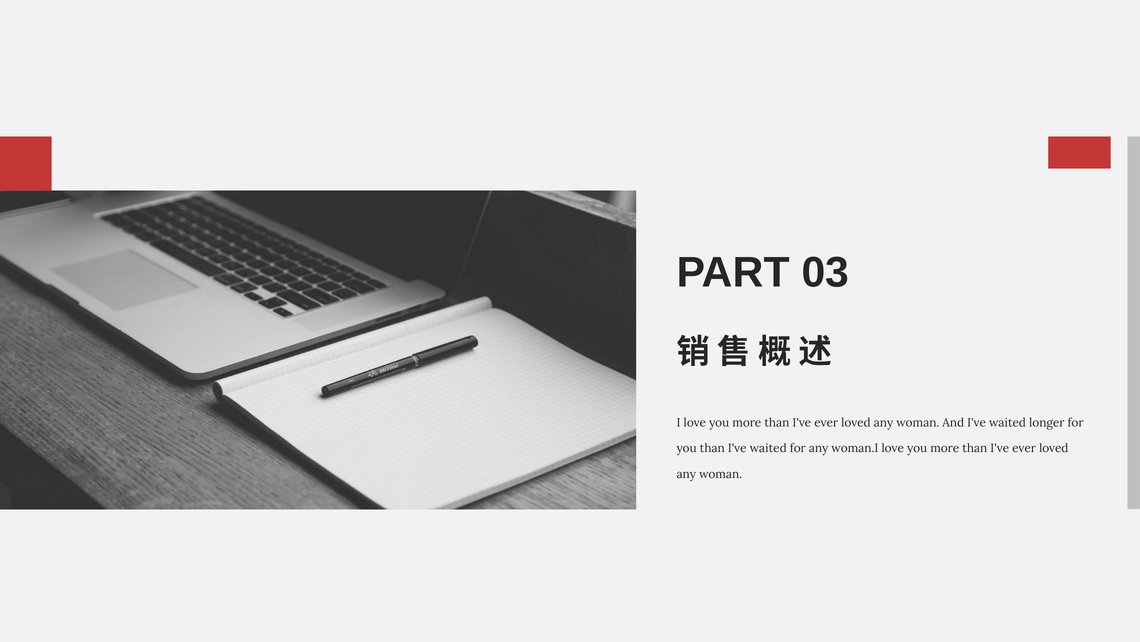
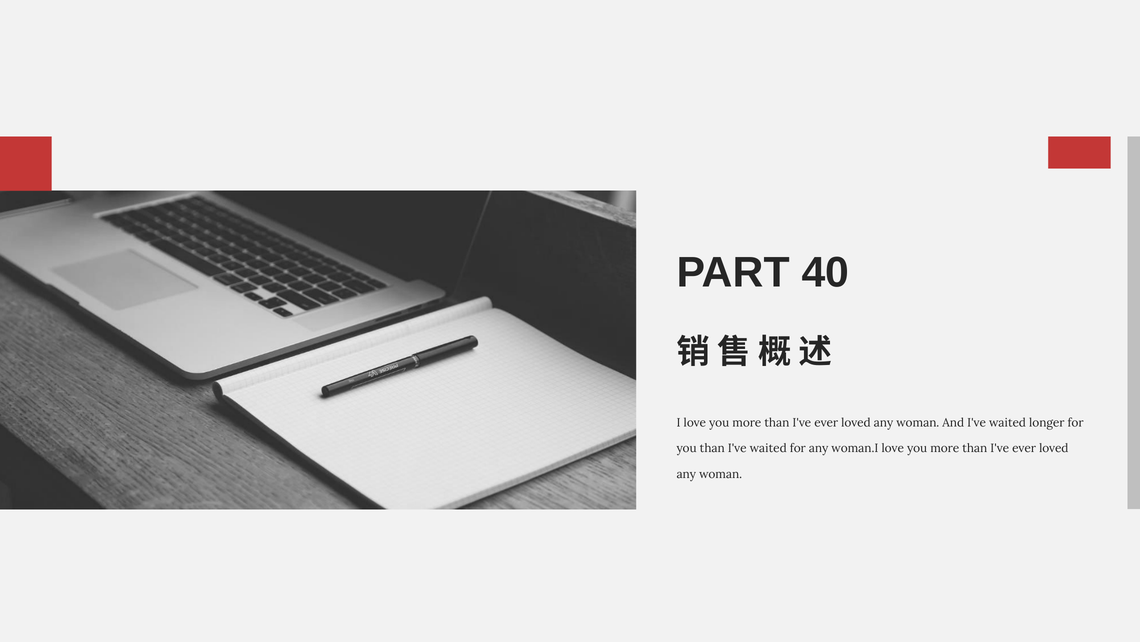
03: 03 -> 40 (825, 273)
